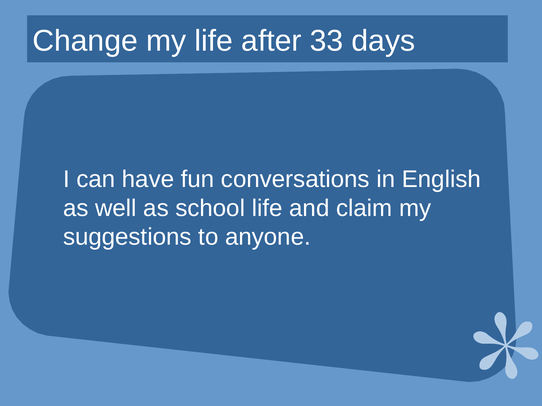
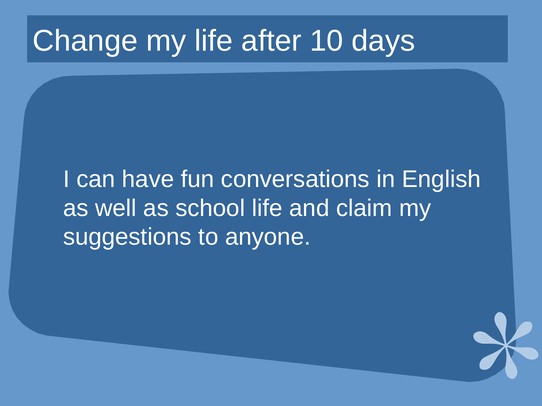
33: 33 -> 10 (327, 41)
